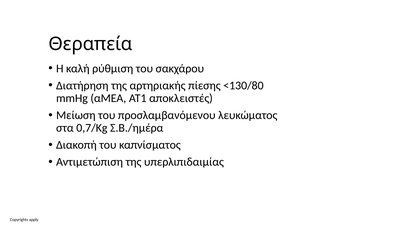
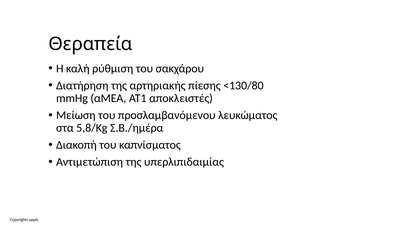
0,7/Kg: 0,7/Kg -> 5,8/Kg (92, 128)
